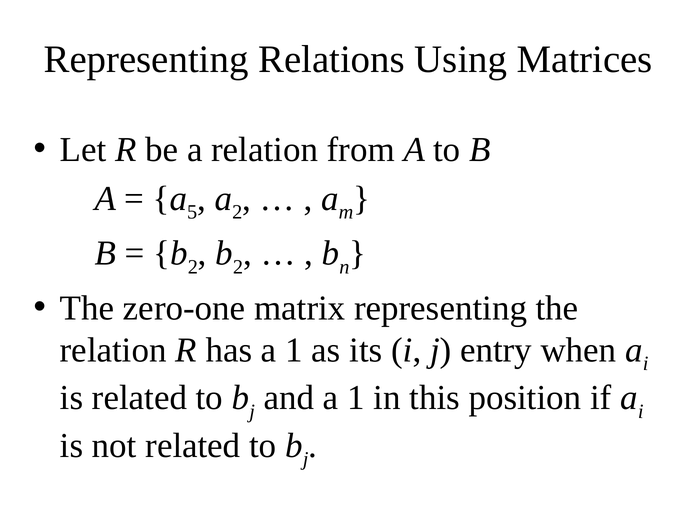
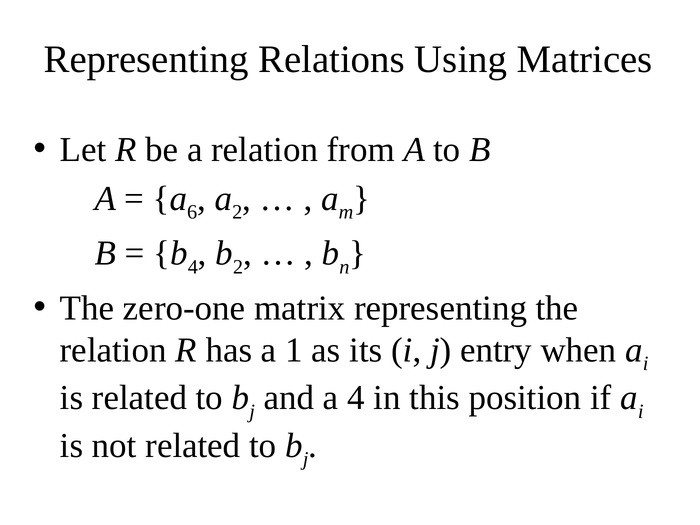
5: 5 -> 6 (192, 212)
2: 2 -> 4 (193, 267)
and a 1: 1 -> 4 (356, 398)
